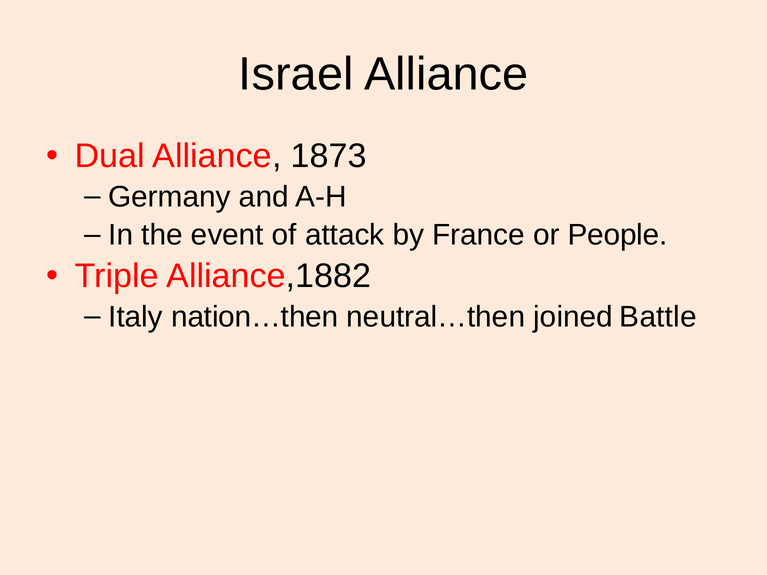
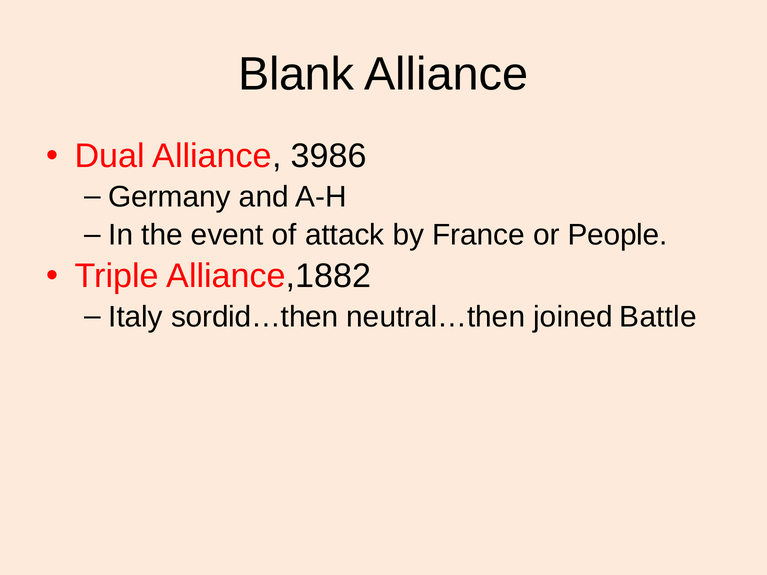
Israel: Israel -> Blank (296, 74)
1873: 1873 -> 3986 (329, 156)
nation…then: nation…then -> sordid…then (255, 317)
